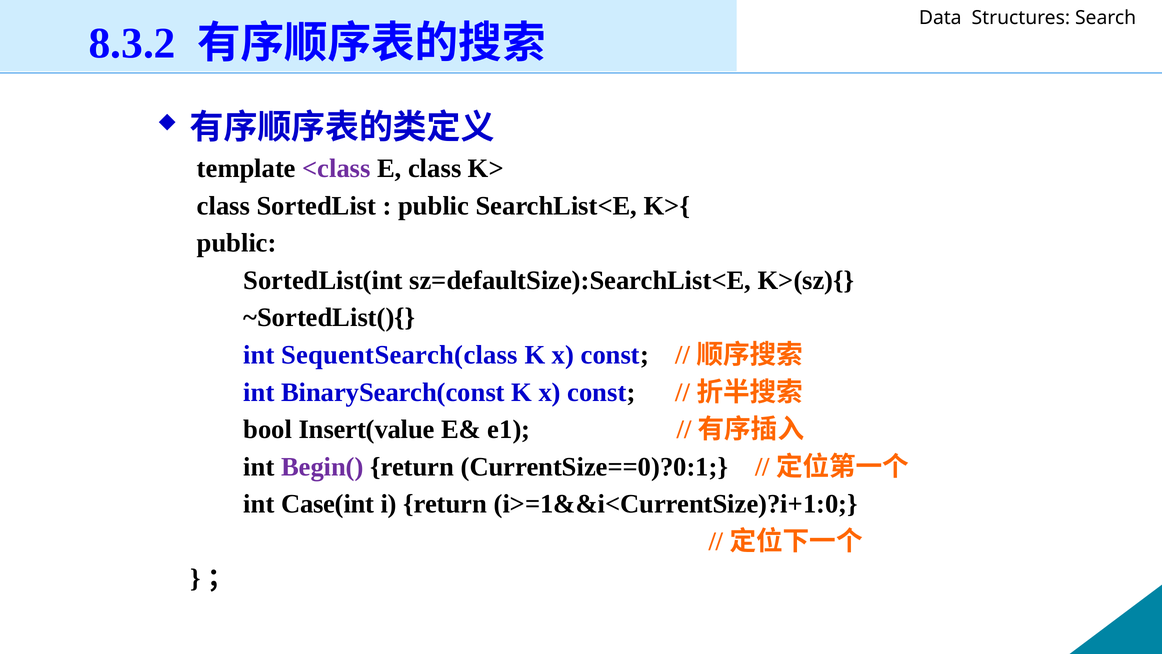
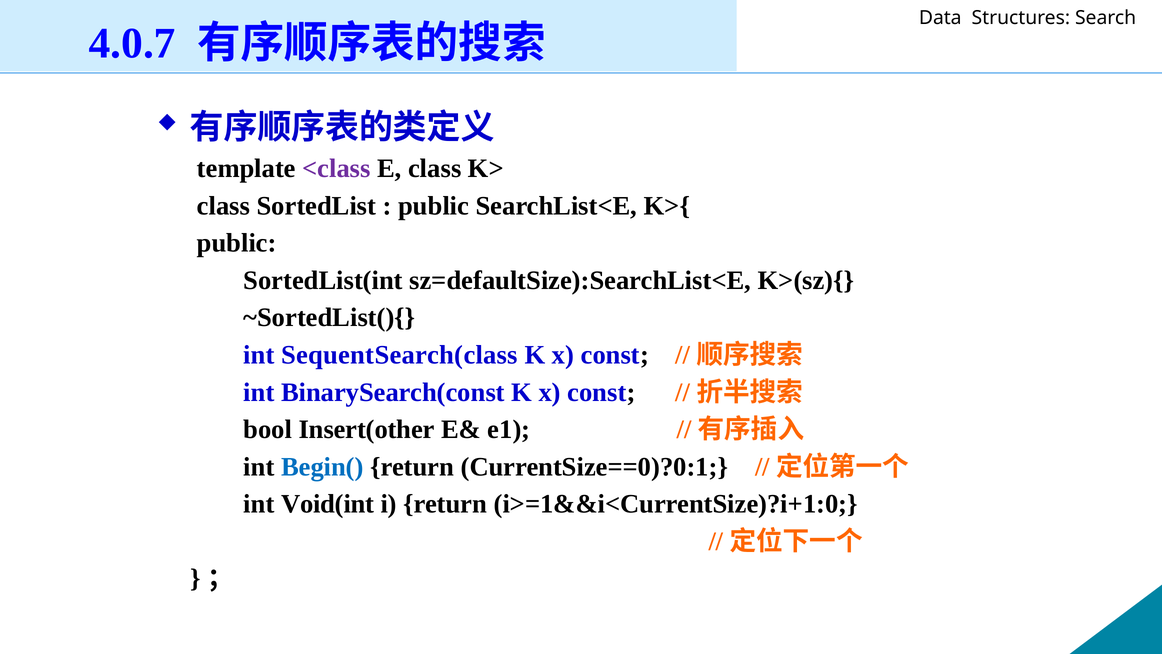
8.3.2: 8.3.2 -> 4.0.7 (132, 43)
Insert(value: Insert(value -> Insert(other (367, 429)
Begin( colour: purple -> blue (322, 467)
Case(int: Case(int -> Void(int (328, 504)
